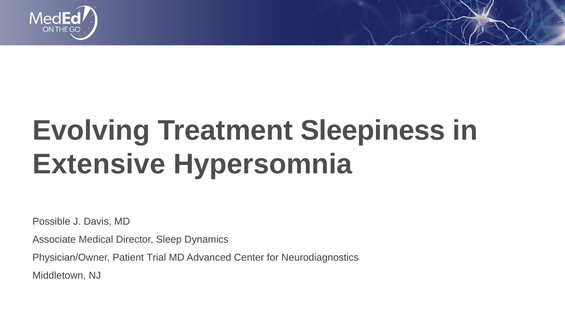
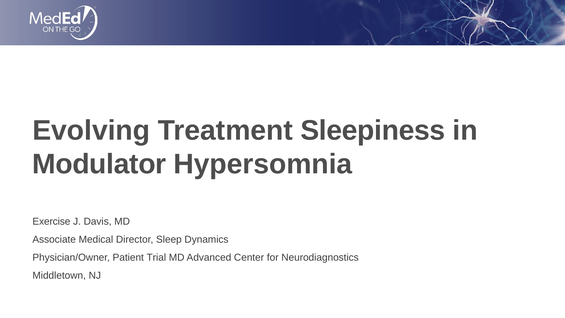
Extensive: Extensive -> Modulator (99, 164)
Possible: Possible -> Exercise (51, 222)
